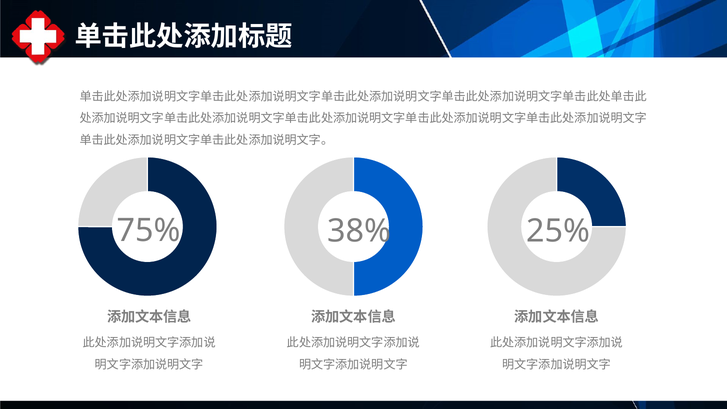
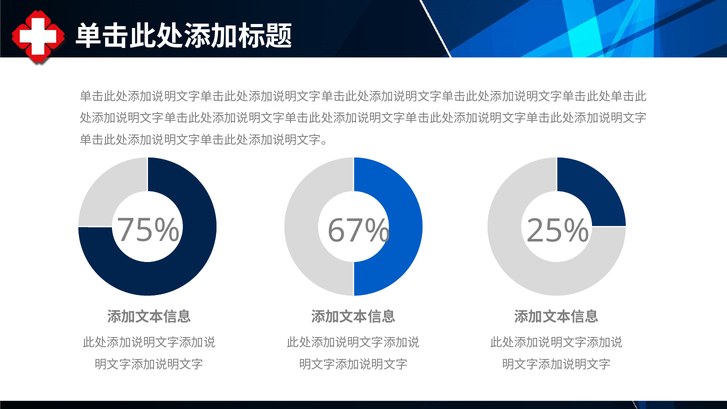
38%: 38% -> 67% (359, 231)
